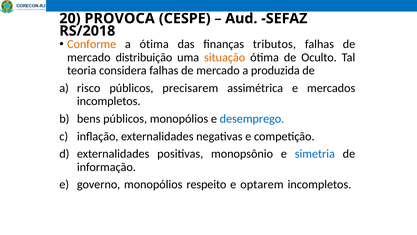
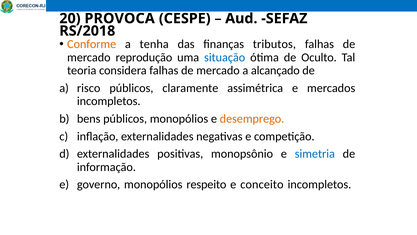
a ótima: ótima -> tenha (154, 44)
distribuição: distribuição -> reprodução (144, 57)
situação colour: orange -> blue (225, 57)
produzida: produzida -> alcançado (275, 70)
precisarem: precisarem -> claramente (190, 88)
desemprego colour: blue -> orange (252, 119)
optarem: optarem -> conceito (262, 184)
